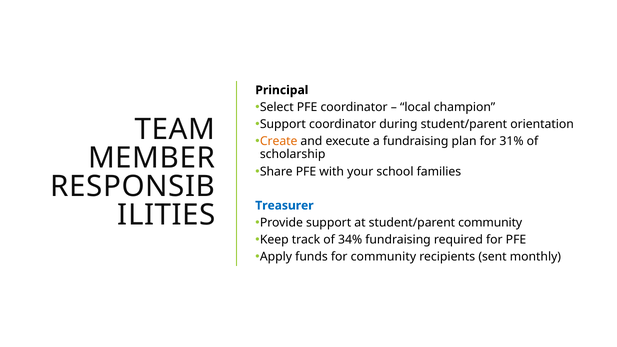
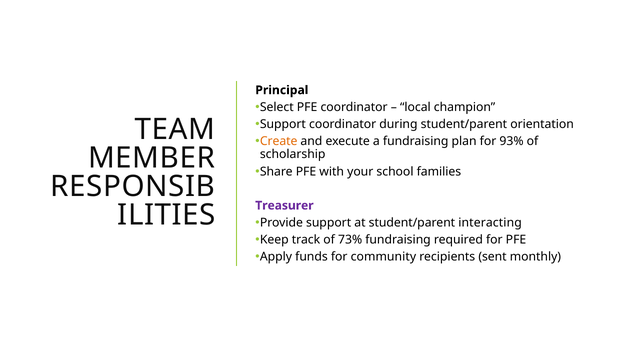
31%: 31% -> 93% (511, 141)
Treasurer colour: blue -> purple (284, 206)
student/parent community: community -> interacting (490, 223)
34%: 34% -> 73% (350, 240)
